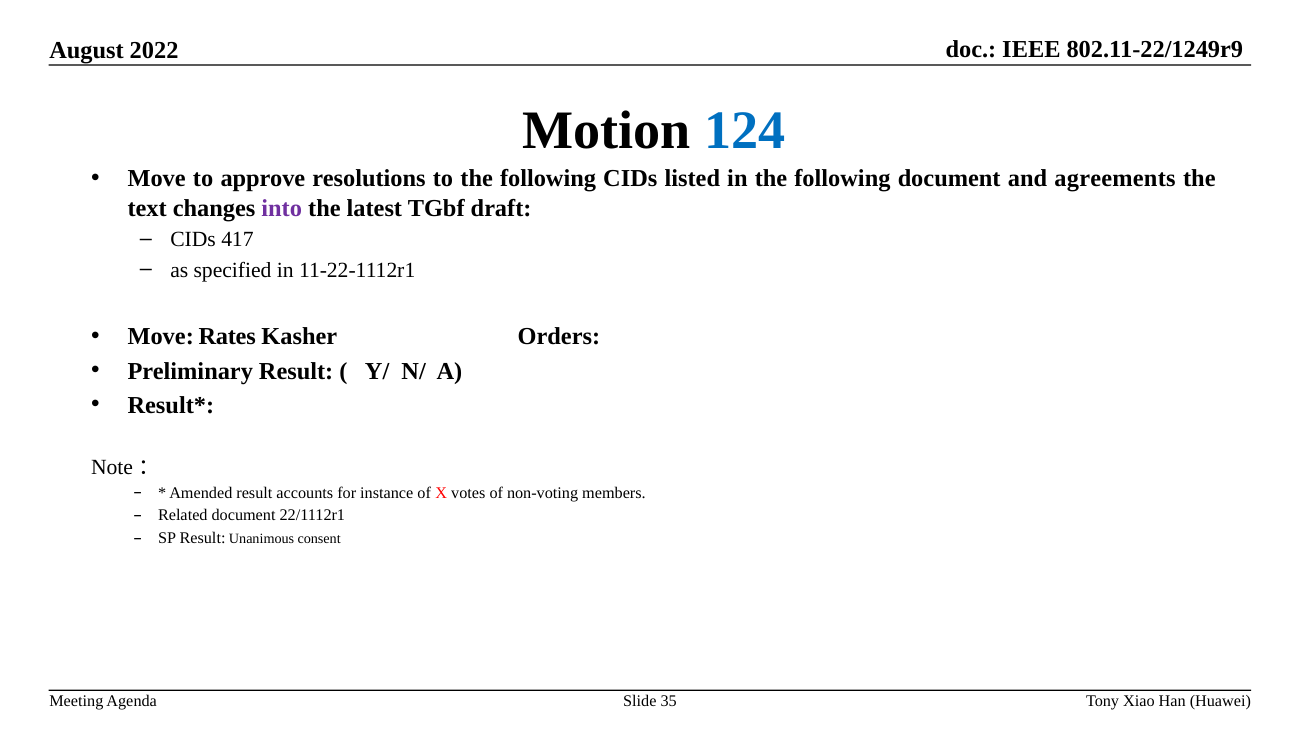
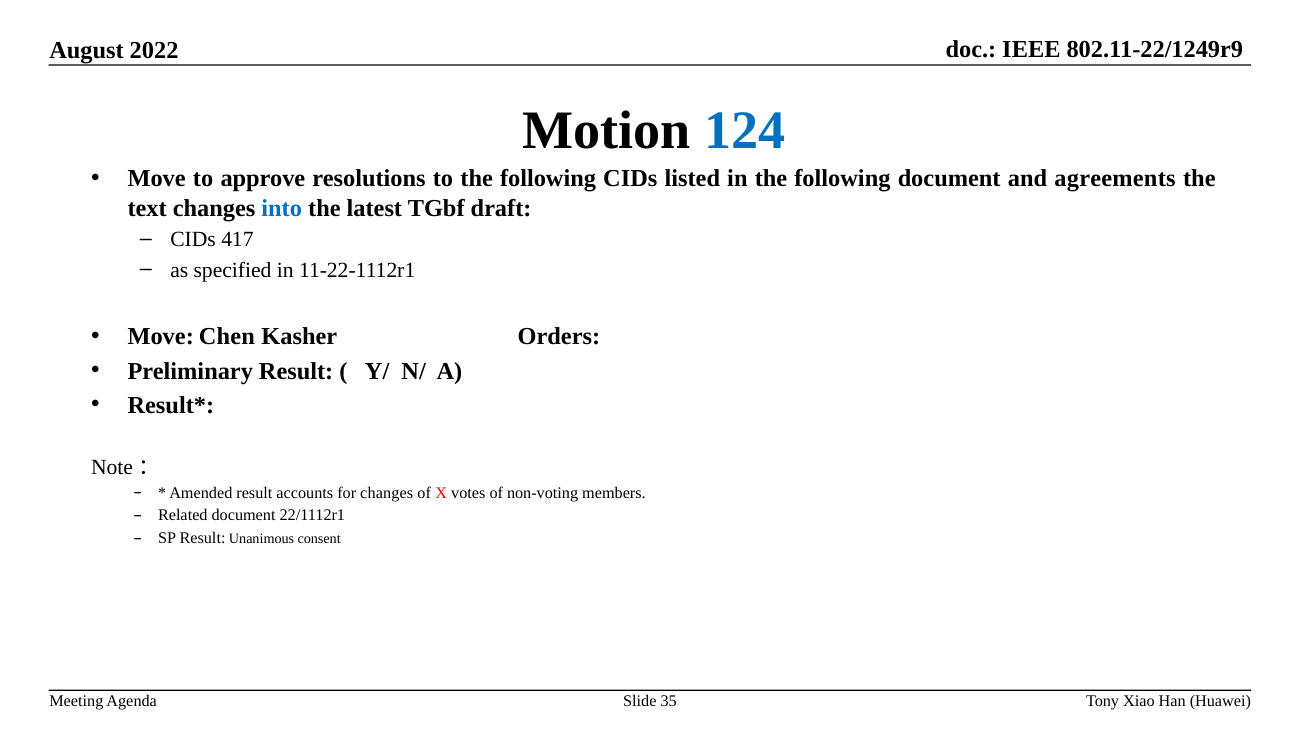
into colour: purple -> blue (282, 208)
Rates: Rates -> Chen (227, 337)
for instance: instance -> changes (387, 493)
